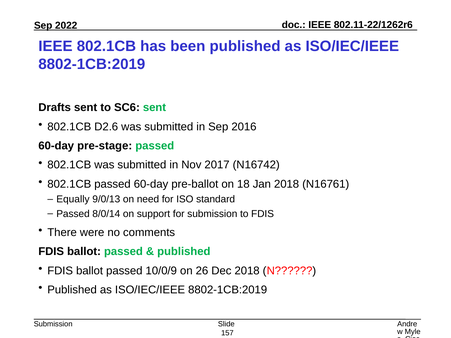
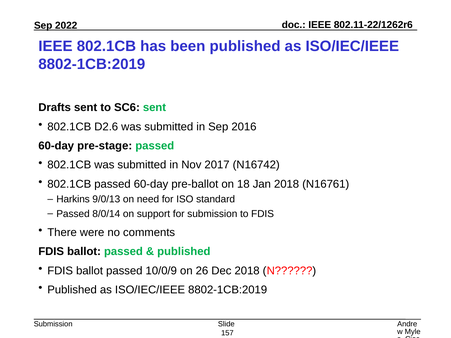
Equally: Equally -> Harkins (73, 199)
